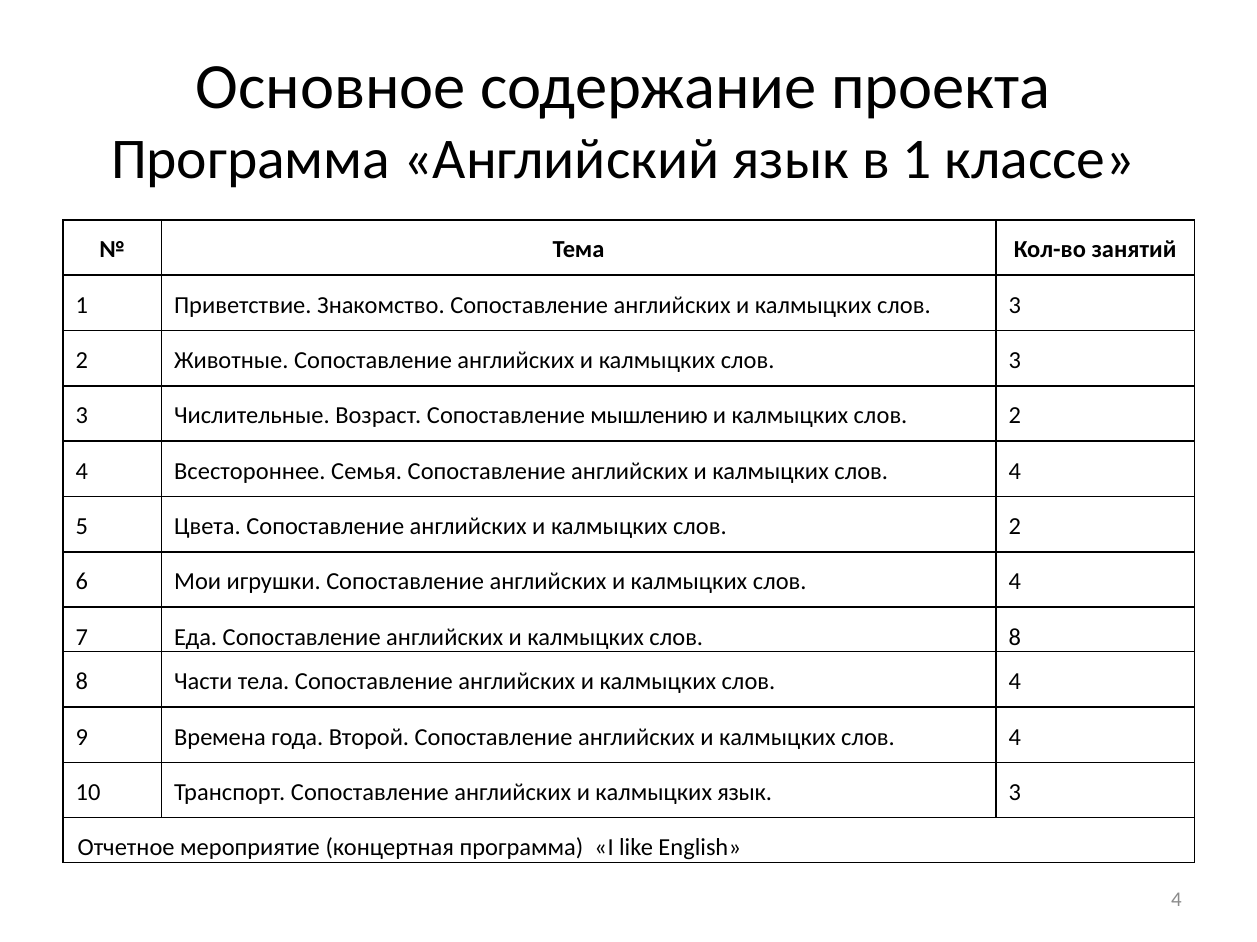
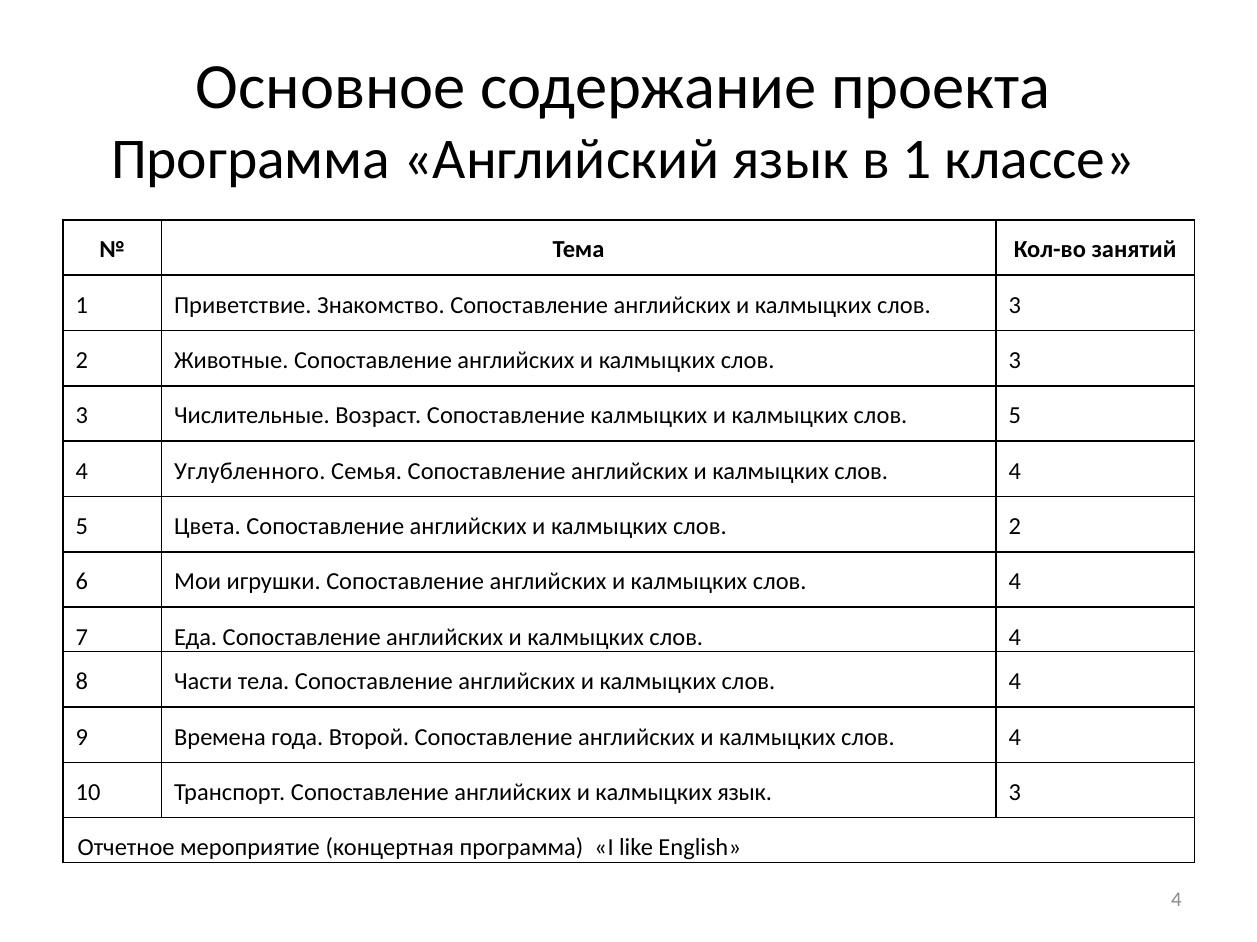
Сопоставление мышлению: мышлению -> калмыцких (649, 416)
2: 2 -> 5 (1015, 416)
Всестороннее: Всестороннее -> Углубленного (250, 472)
8: 8 -> 4 (1015, 638)
